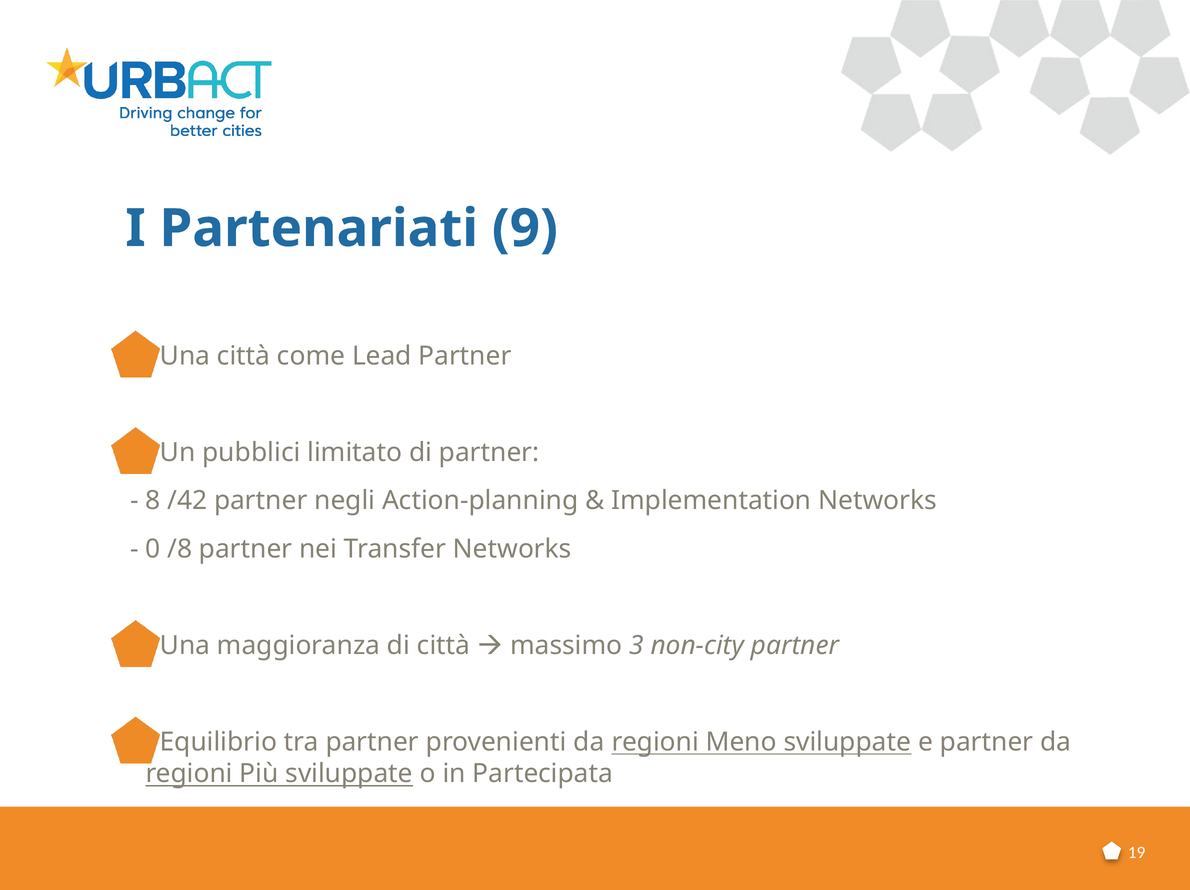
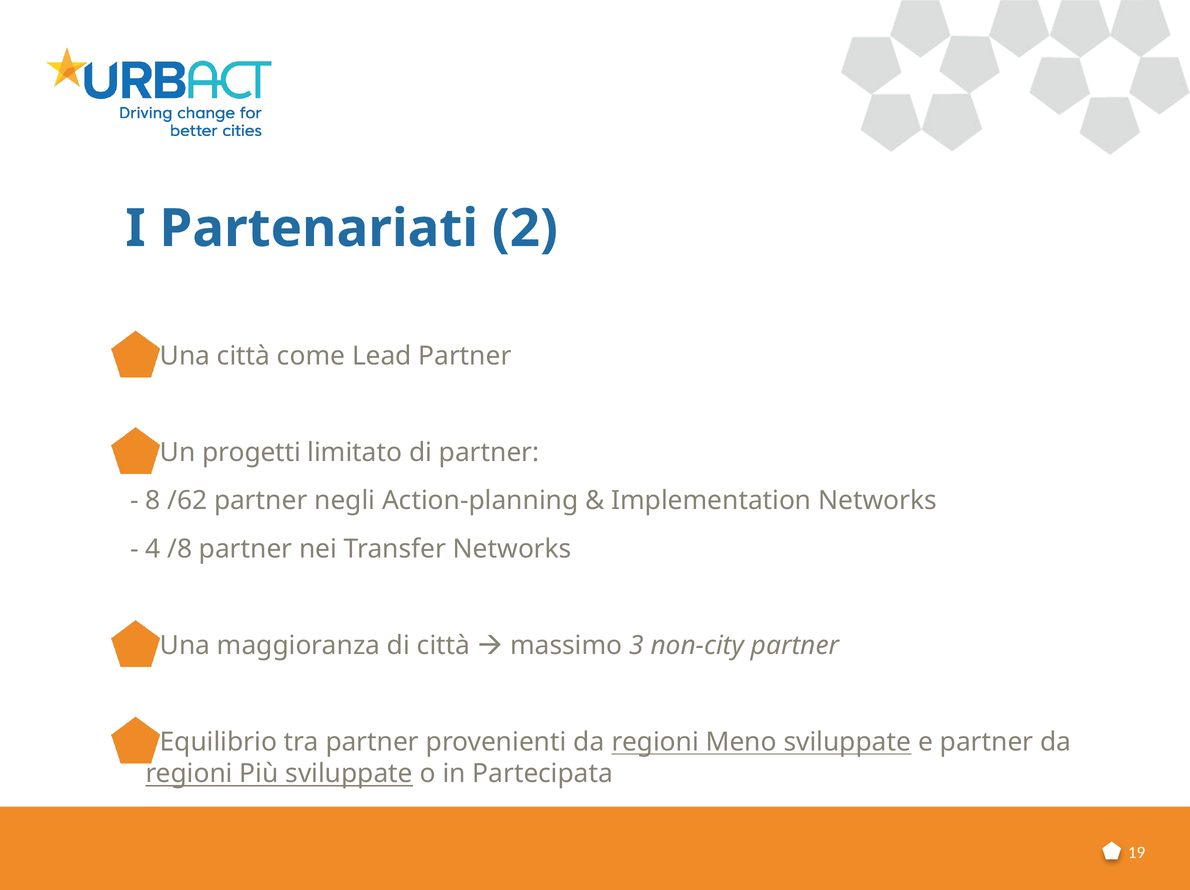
9: 9 -> 2 (525, 229)
pubblici: pubblici -> progetti (252, 453)
/42: /42 -> /62 (187, 501)
0: 0 -> 4 (153, 549)
